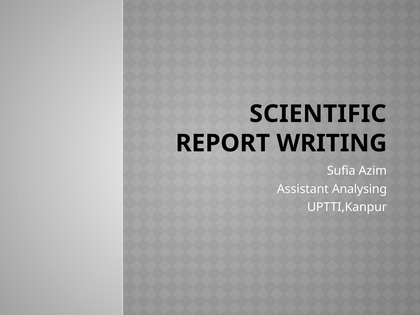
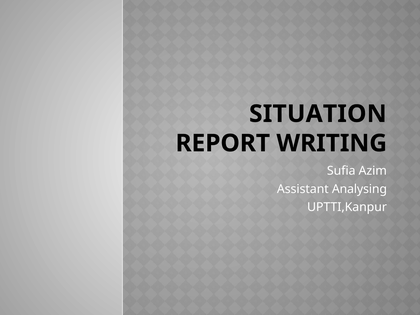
SCIENTIFIC: SCIENTIFIC -> SITUATION (318, 114)
